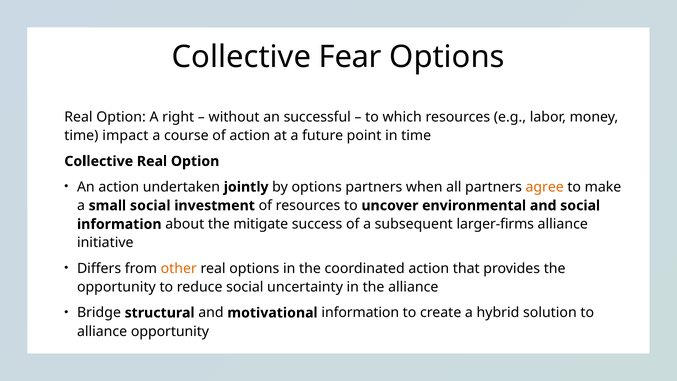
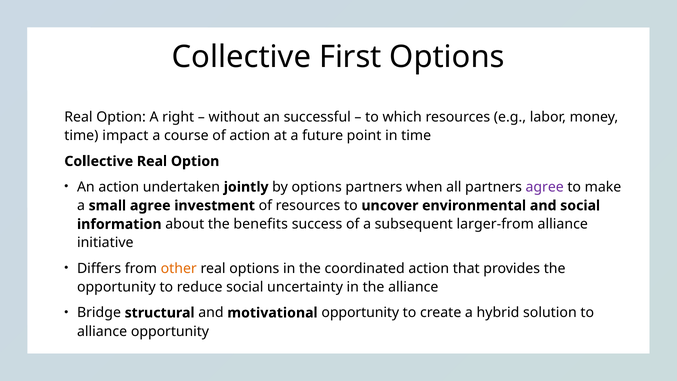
Fear: Fear -> First (350, 57)
agree colour: orange -> purple (545, 187)
small social: social -> agree (150, 205)
mitigate: mitigate -> benefits (261, 224)
larger-firms: larger-firms -> larger-from (495, 224)
motivational information: information -> opportunity (360, 313)
